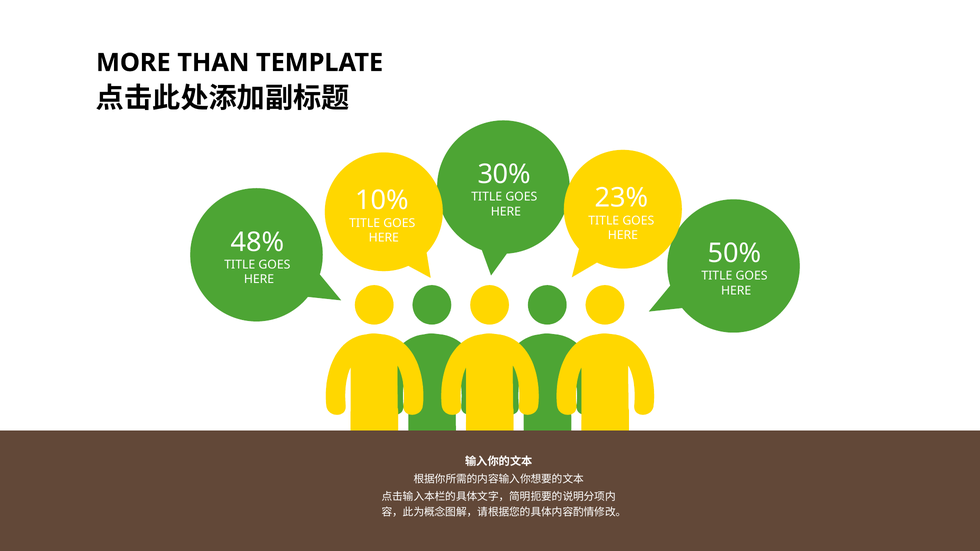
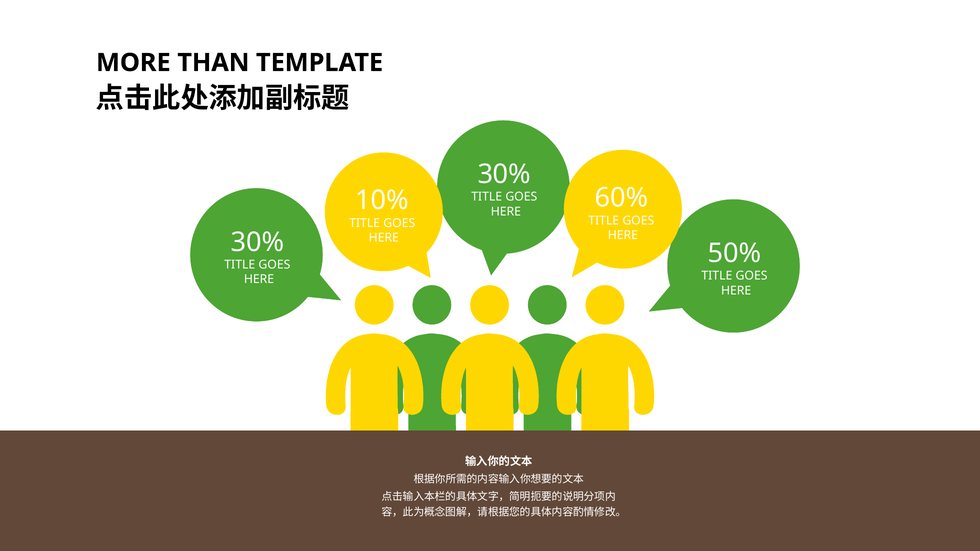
23%: 23% -> 60% (621, 198)
48%: 48% -> 30% (257, 242)
